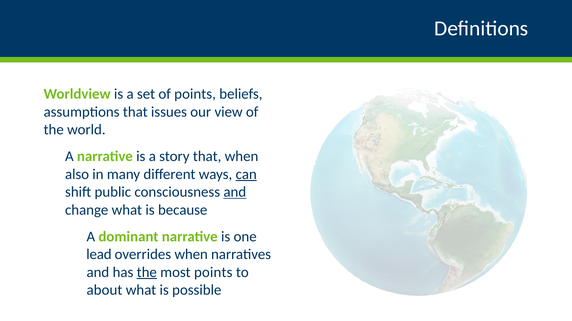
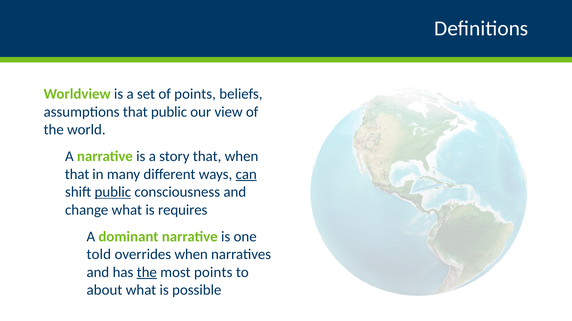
that issues: issues -> public (169, 112)
also: also -> that (77, 175)
public underline: none -> present (113, 192)
and underline: present -> none (235, 192)
because: because -> requires (183, 210)
lead: lead -> told (99, 255)
